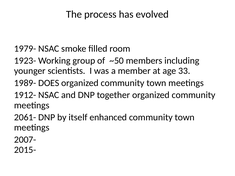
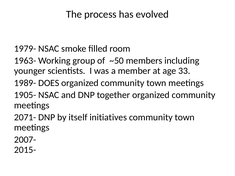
1923-: 1923- -> 1963- (25, 61)
1912-: 1912- -> 1905- (25, 95)
2061-: 2061- -> 2071- (25, 117)
enhanced: enhanced -> initiatives (108, 117)
